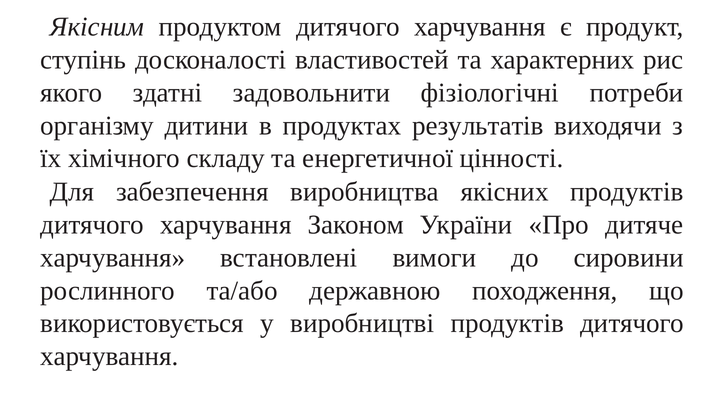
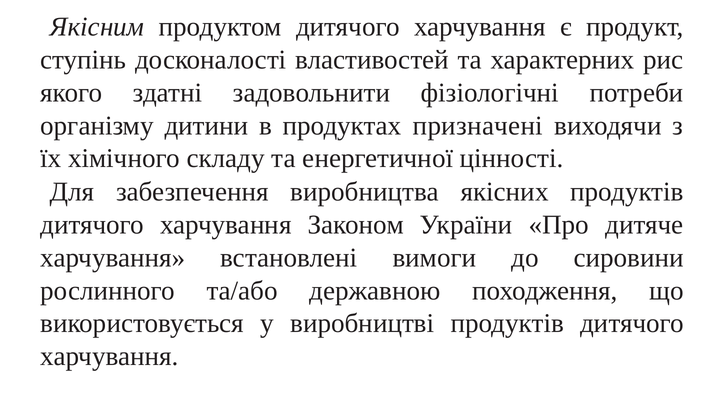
результатів: результатів -> призначені (478, 126)
